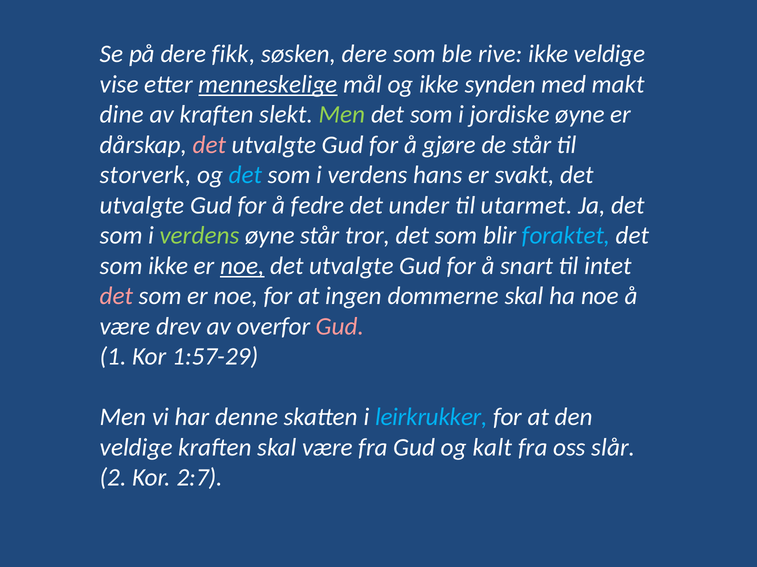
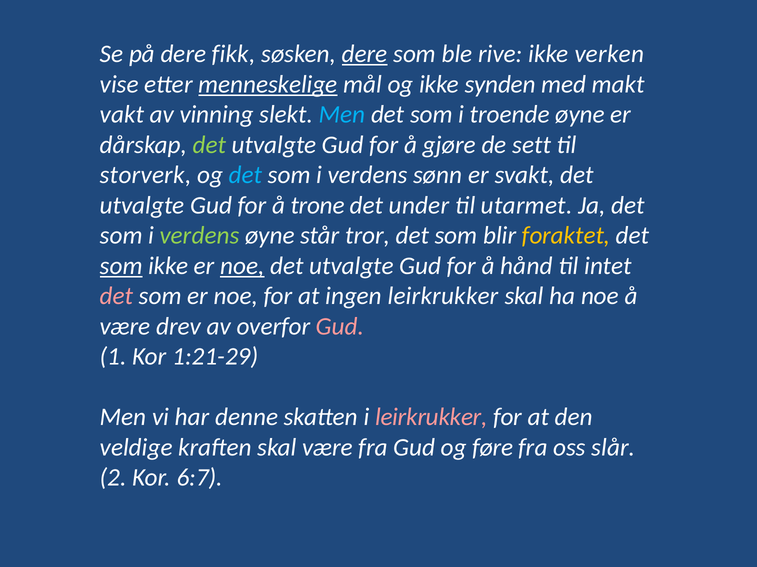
dere underline: none -> present (365, 54)
ikke veldige: veldige -> verken (609, 54)
dine: dine -> vakt (122, 115)
av kraften: kraften -> vinning (217, 115)
Men colour: light green -> light blue (342, 115)
jordiske: jordiske -> troende (510, 115)
det colour: pink -> light green (209, 145)
de står: står -> sett (532, 145)
hans: hans -> sønn (438, 175)
fedre: fedre -> trone (318, 206)
foraktet colour: light blue -> yellow (566, 236)
som underline: none -> present (121, 266)
snart: snart -> hånd (527, 266)
ingen dommerne: dommerne -> leirkrukker (443, 296)
1:57-29: 1:57-29 -> 1:21-29 (215, 357)
leirkrukker colour: light blue -> pink (431, 418)
kalt: kalt -> føre (493, 448)
2:7: 2:7 -> 6:7 (200, 478)
